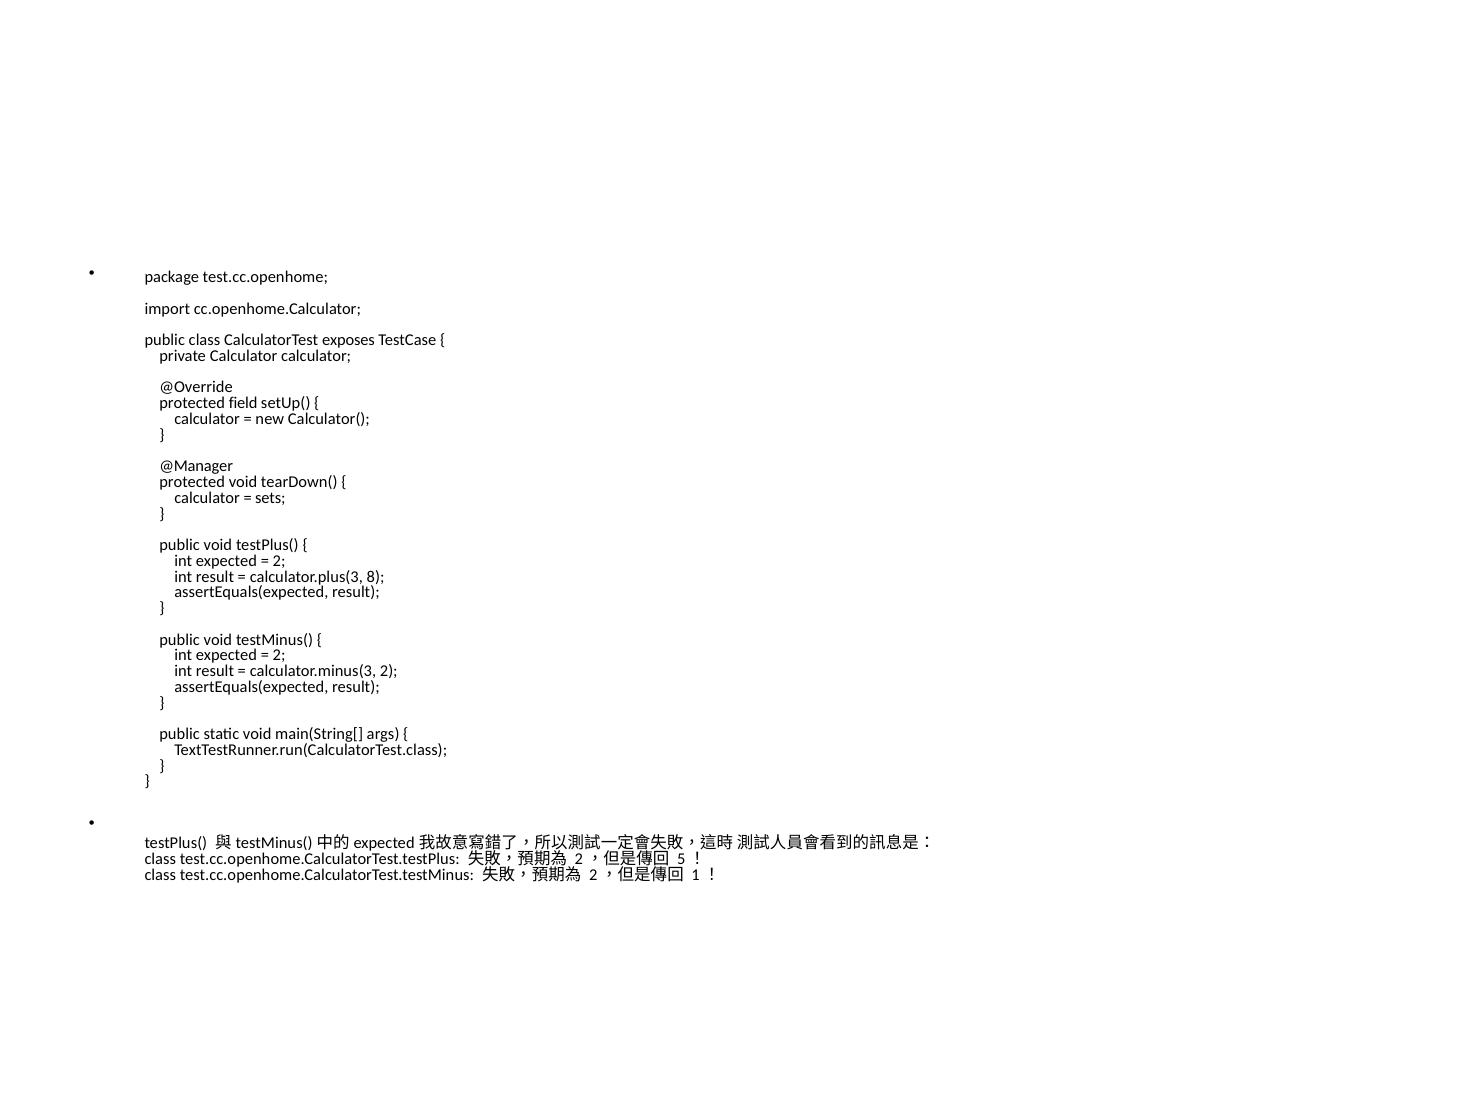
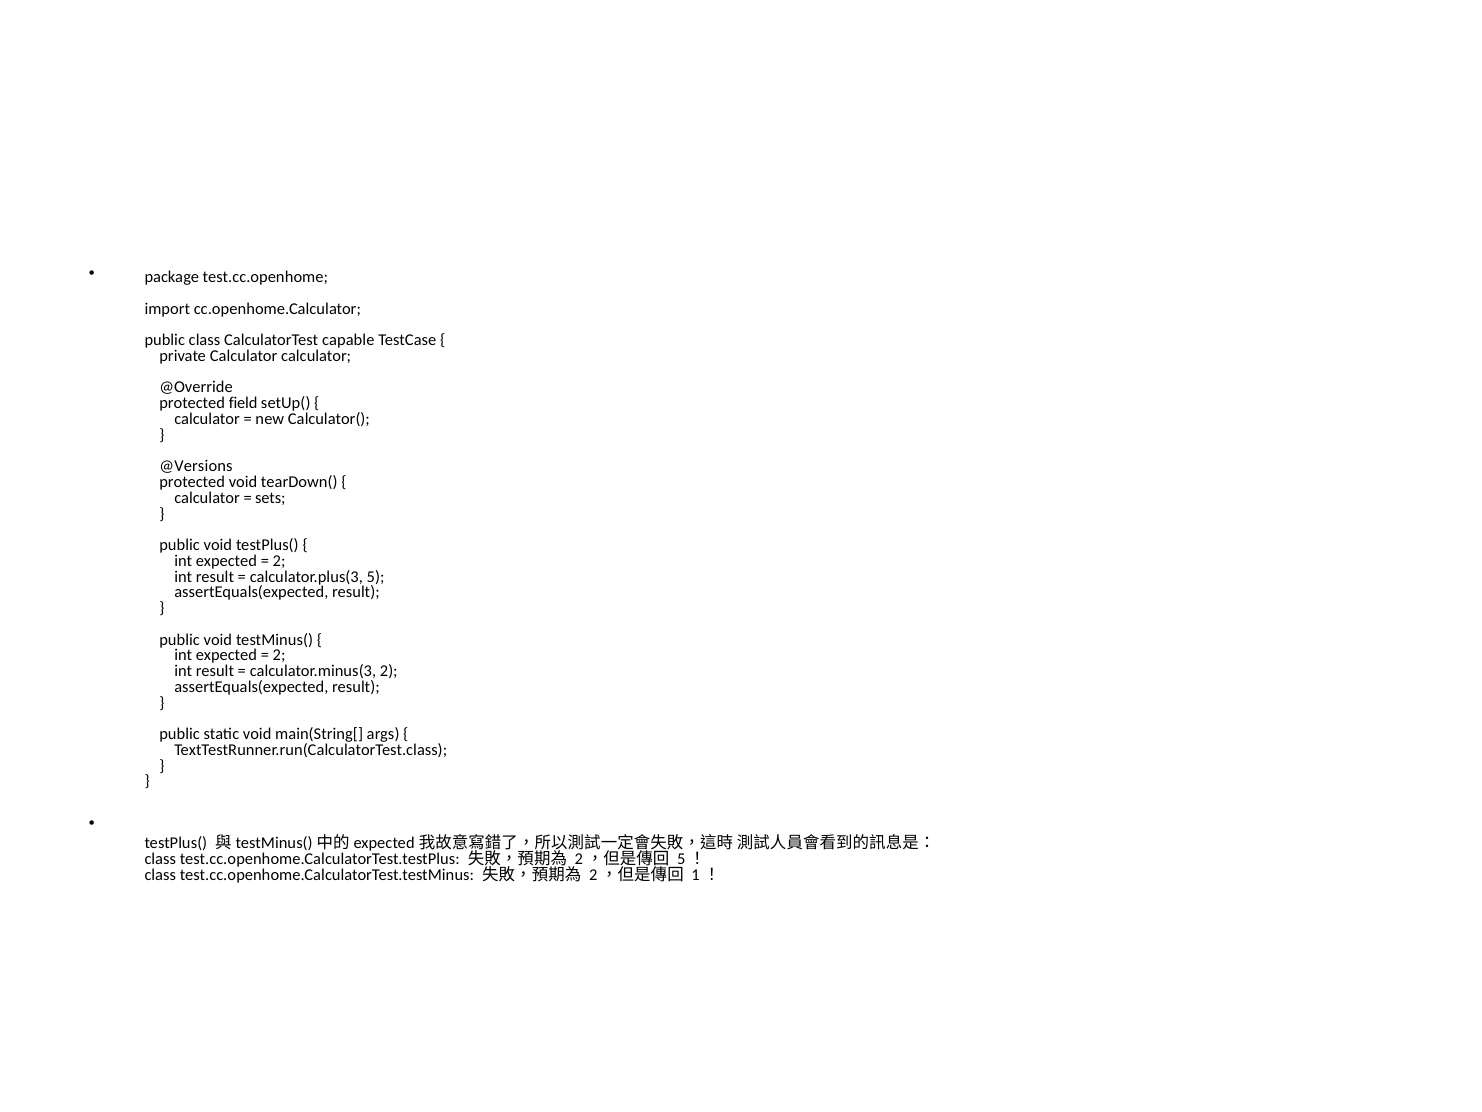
exposes: exposes -> capable (348, 340)
@Manager: @Manager -> @Versions (196, 466)
8: 8 -> 5 (376, 576)
